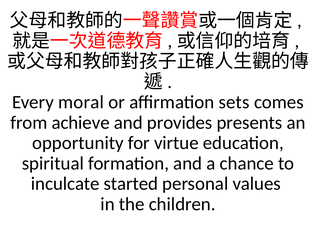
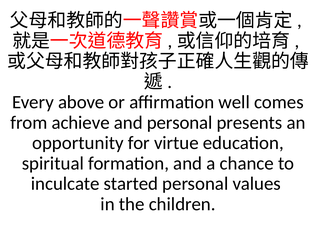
moral: moral -> above (81, 102)
sets: sets -> well (234, 102)
and provides: provides -> personal (180, 123)
